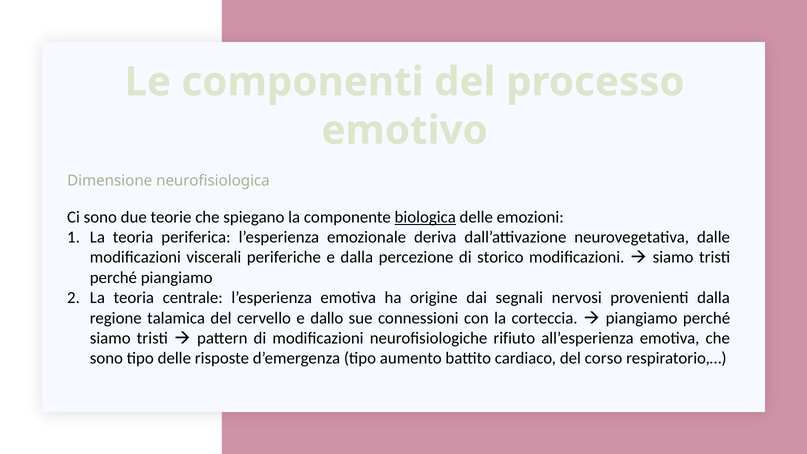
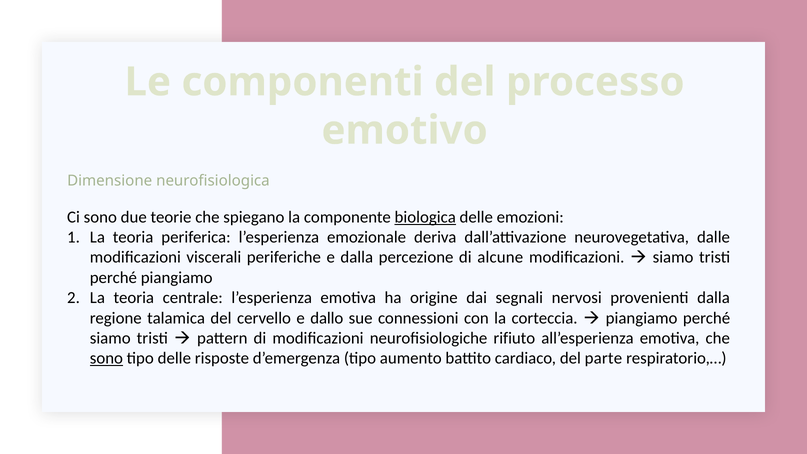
storico: storico -> alcune (500, 257)
sono underline: none -> present (106, 358)
corso: corso -> parte (603, 358)
